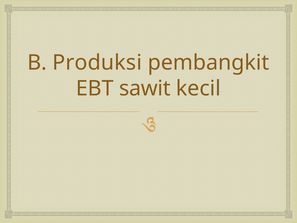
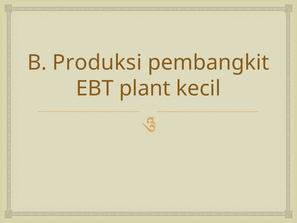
sawit: sawit -> plant (145, 88)
